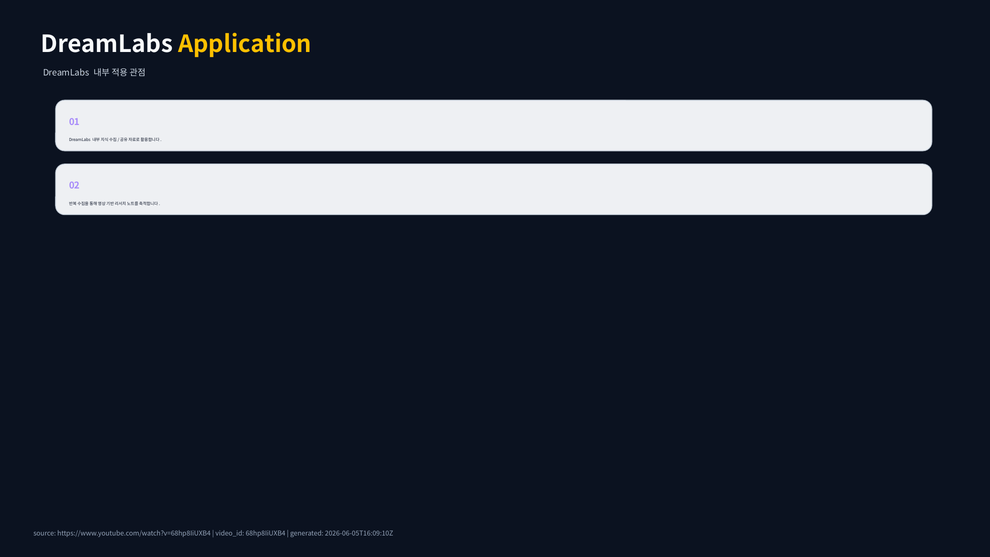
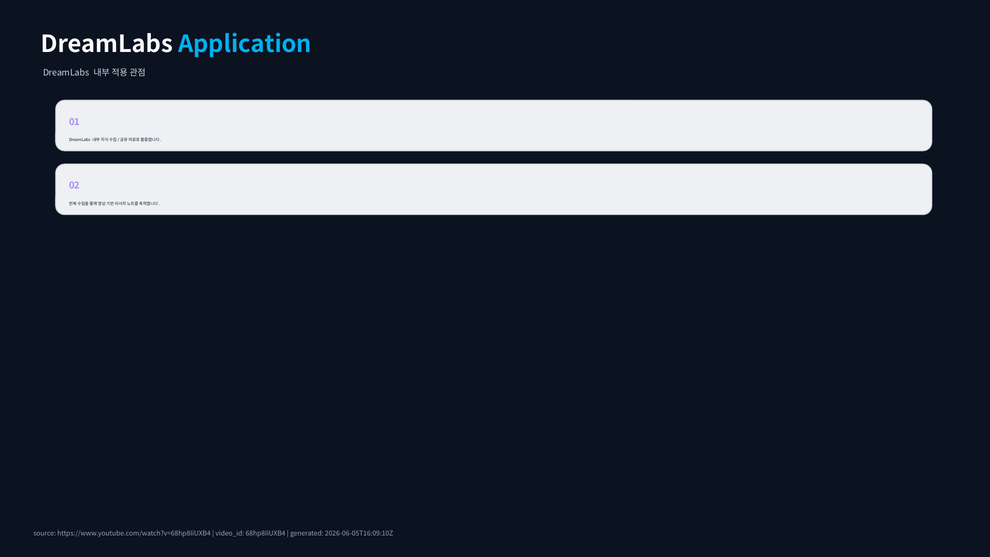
Application colour: yellow -> light blue (245, 44)
